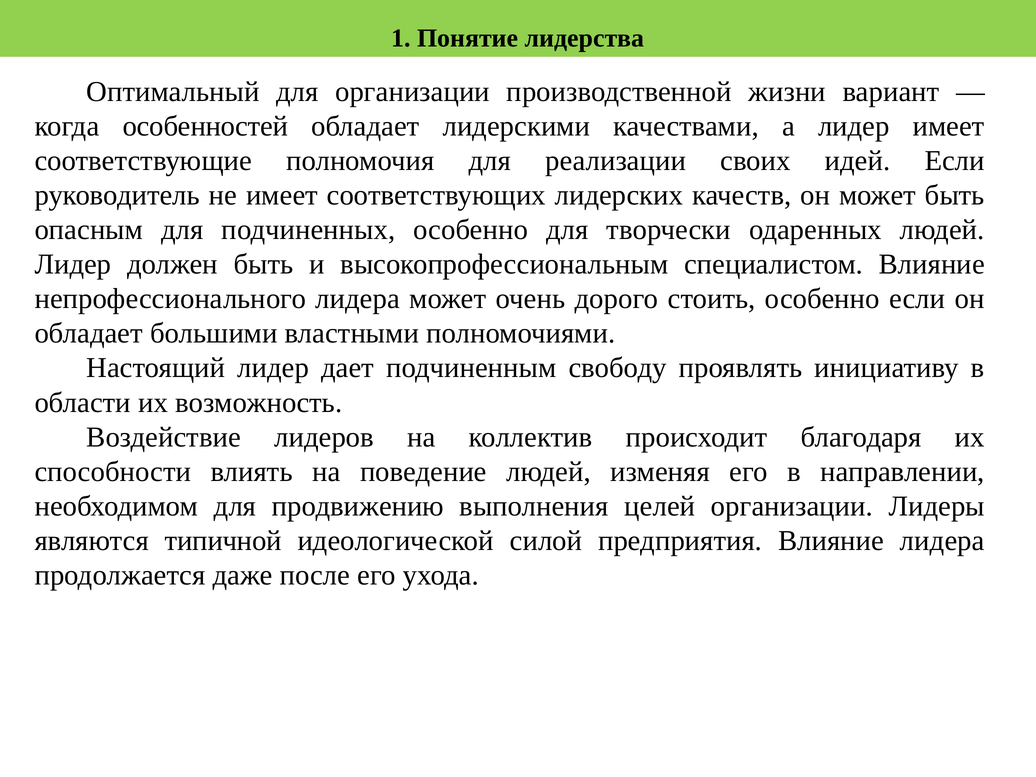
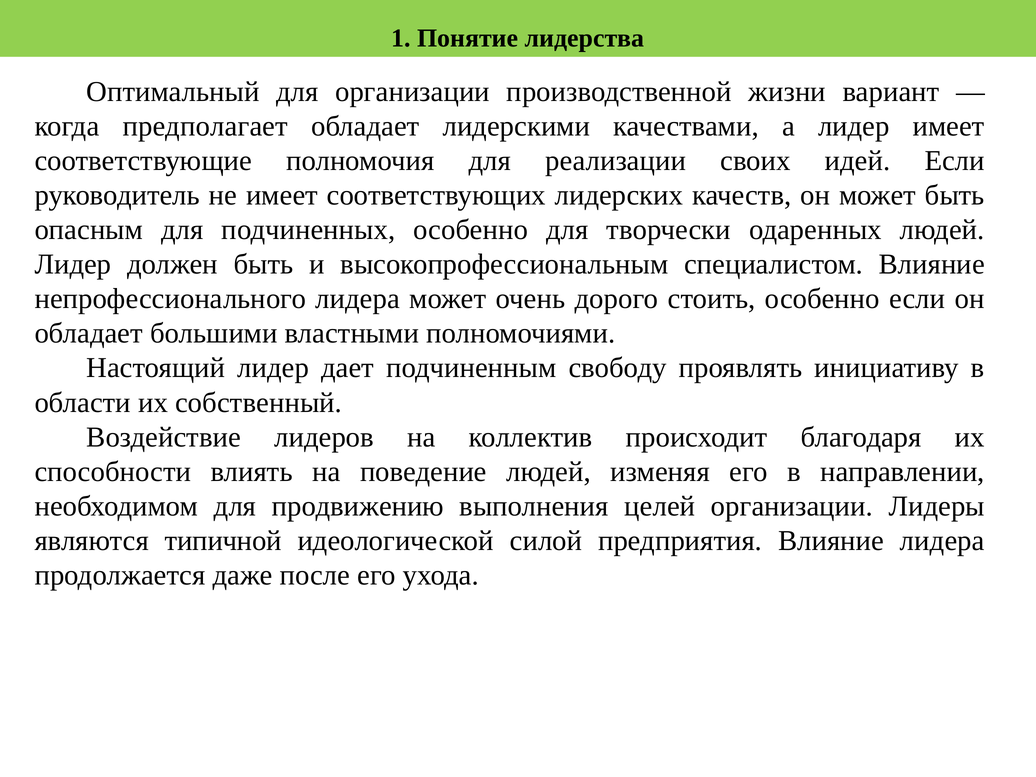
особенностей: особенностей -> предполагает (205, 126)
возможность: возможность -> собственный (259, 403)
